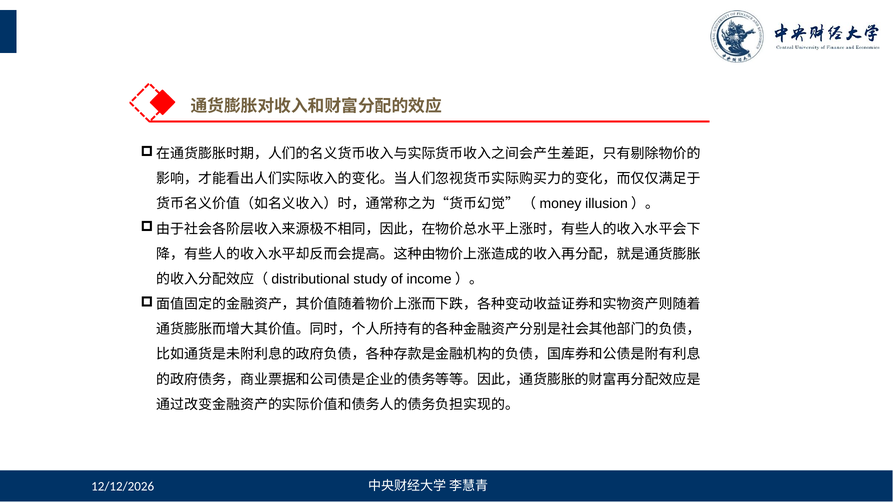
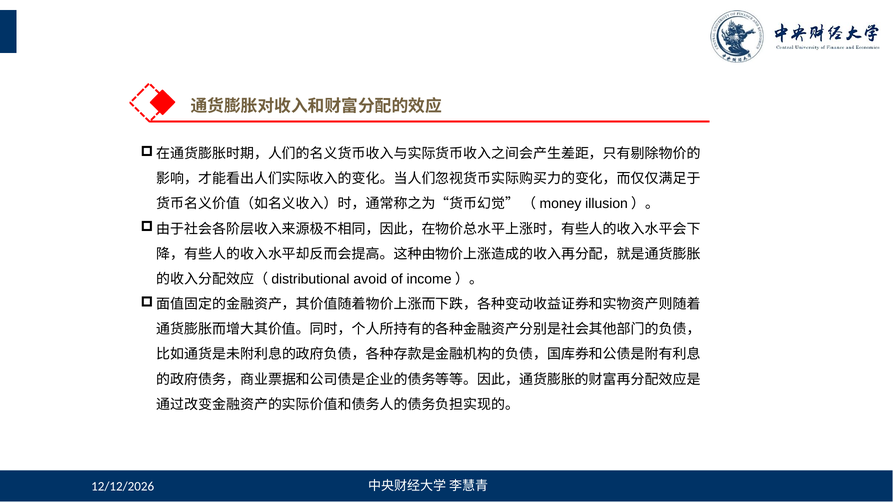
study: study -> avoid (370, 279)
